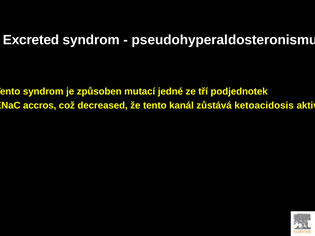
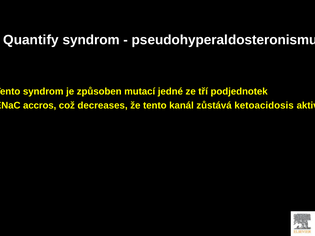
Excreted: Excreted -> Quantify (31, 40)
decreased: decreased -> decreases (103, 106)
